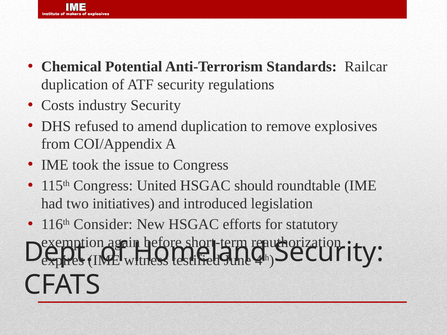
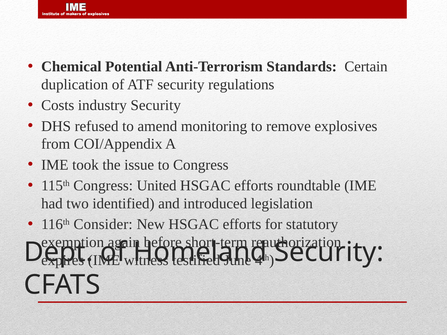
Railcar: Railcar -> Certain (366, 67)
amend duplication: duplication -> monitoring (214, 126)
should: should -> efforts (254, 186)
initiatives: initiatives -> identified (123, 204)
